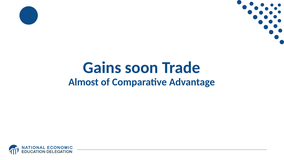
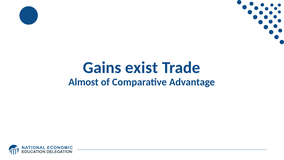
soon: soon -> exist (142, 67)
